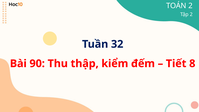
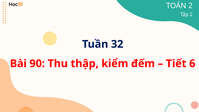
8: 8 -> 6 (192, 64)
